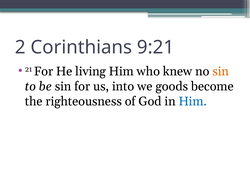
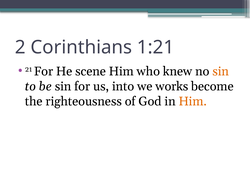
9:21: 9:21 -> 1:21 (156, 47)
living: living -> scene (91, 71)
goods: goods -> works (172, 86)
Him colour: blue -> orange (193, 101)
